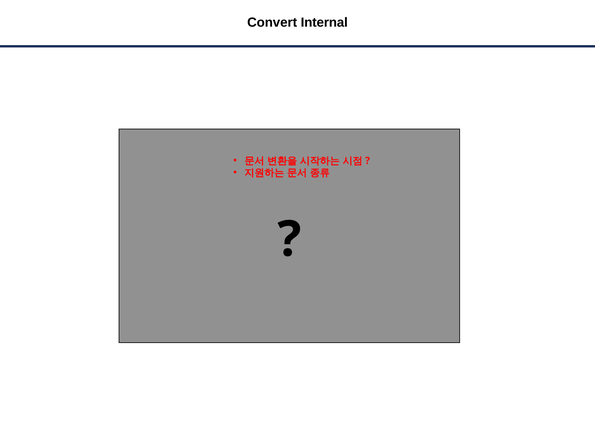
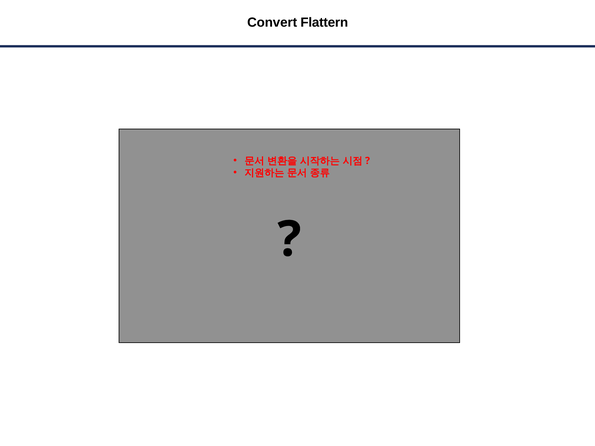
Internal: Internal -> Flattern (324, 23)
